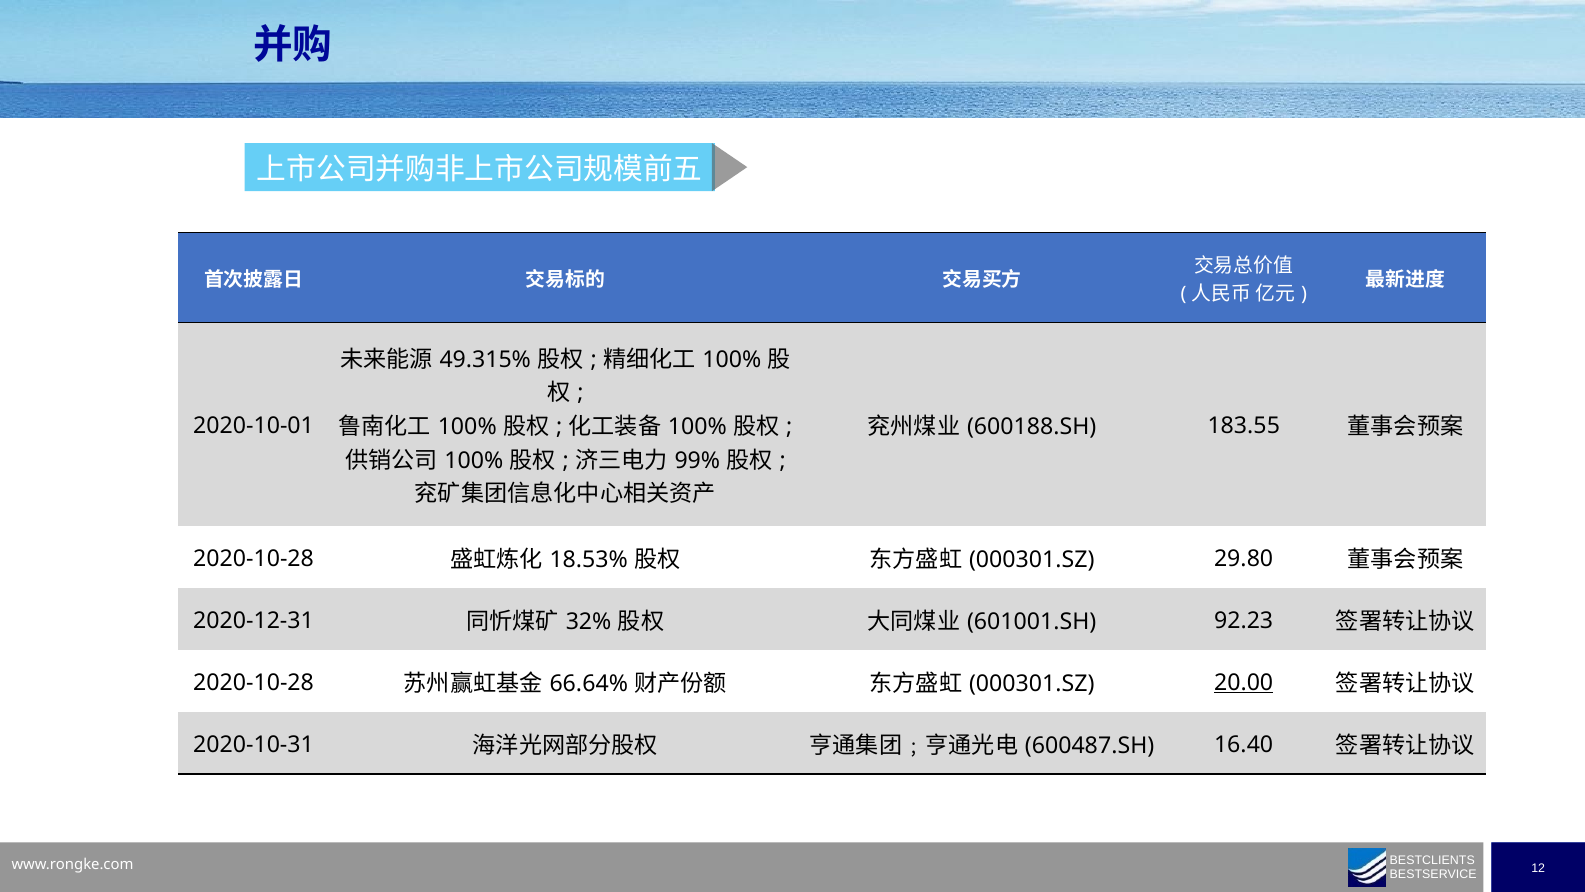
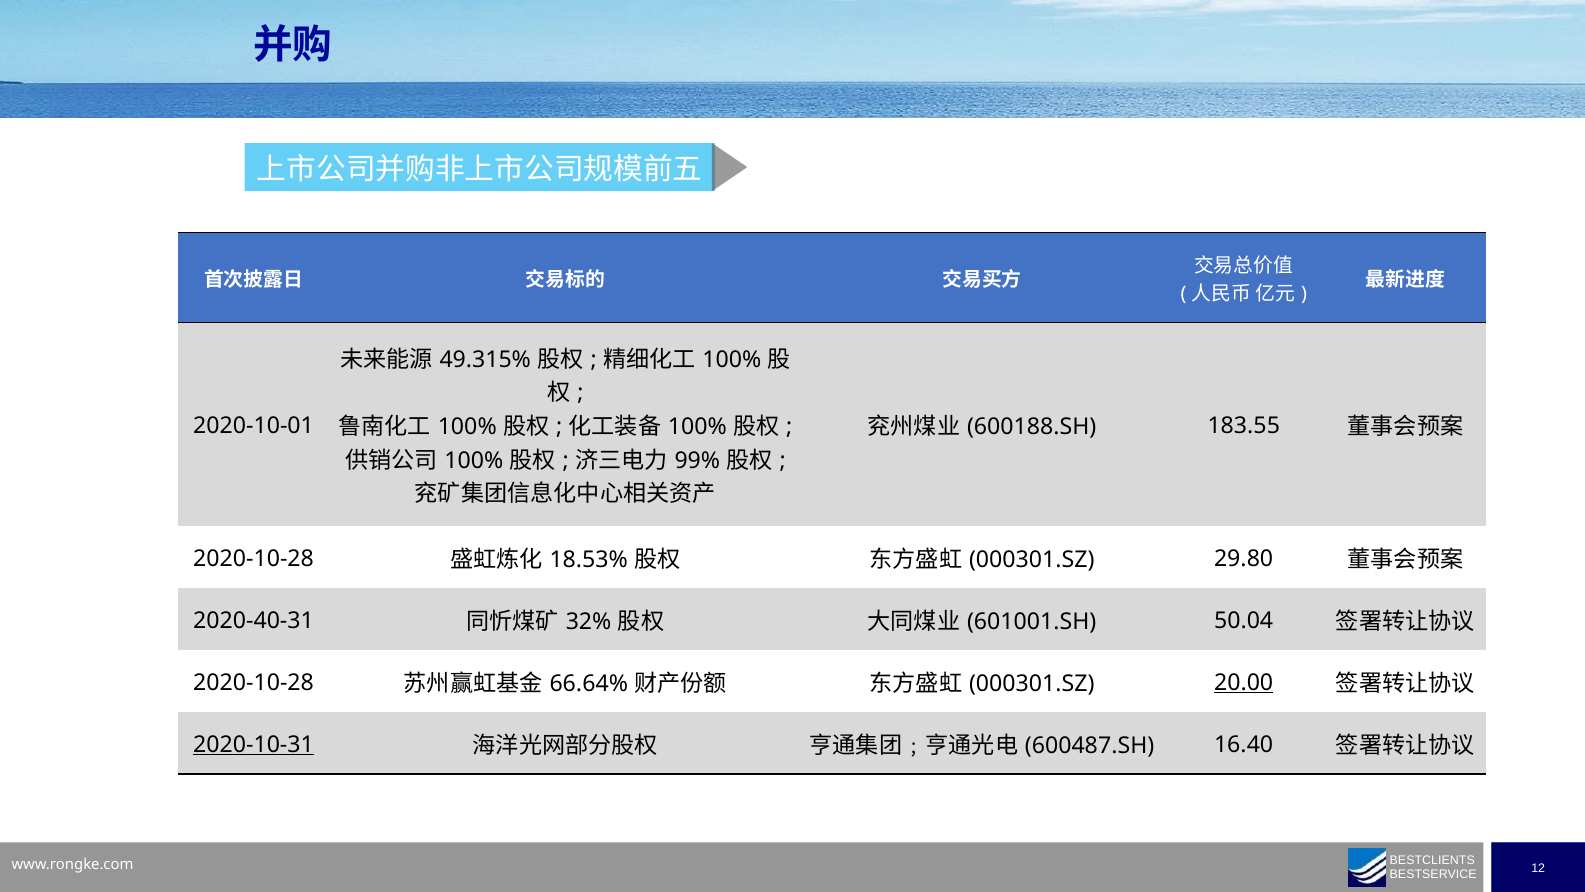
2020-12-31: 2020-12-31 -> 2020-40-31 (254, 620)
92.23: 92.23 -> 50.04 (1244, 620)
2020-10-31 underline: none -> present (254, 744)
